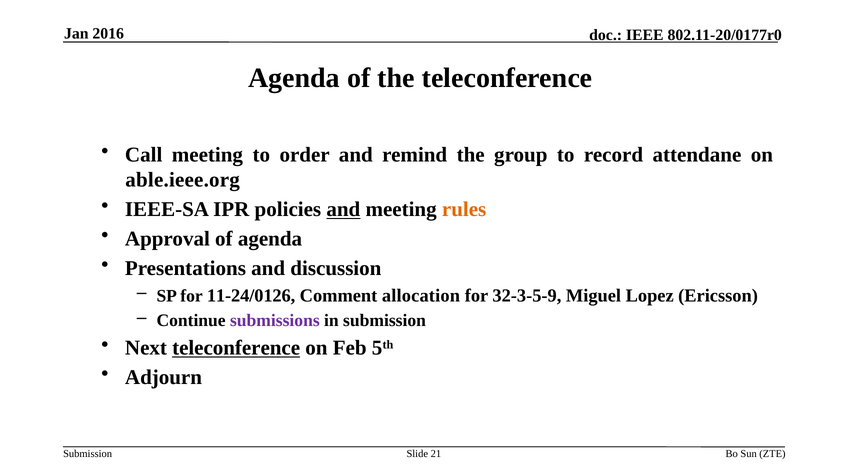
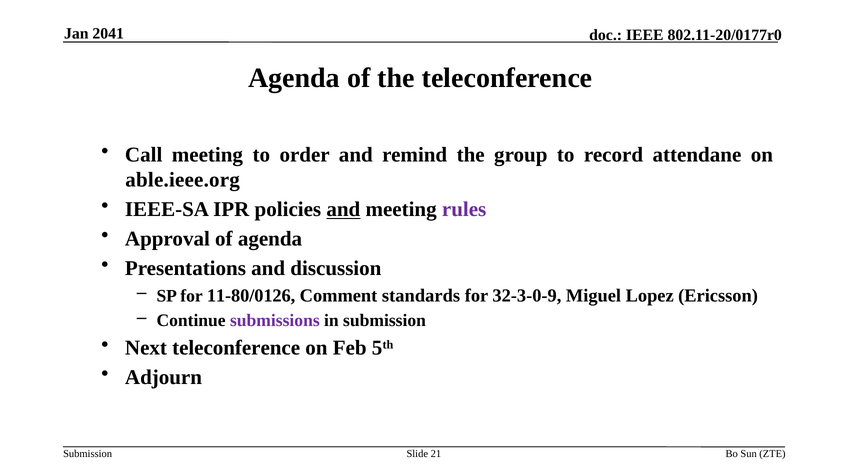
2016: 2016 -> 2041 (108, 33)
rules colour: orange -> purple (464, 209)
11-24/0126: 11-24/0126 -> 11-80/0126 (251, 295)
allocation: allocation -> standards (421, 295)
32-3-5-9: 32-3-5-9 -> 32-3-0-9 (527, 295)
teleconference underline: present -> none (236, 348)
